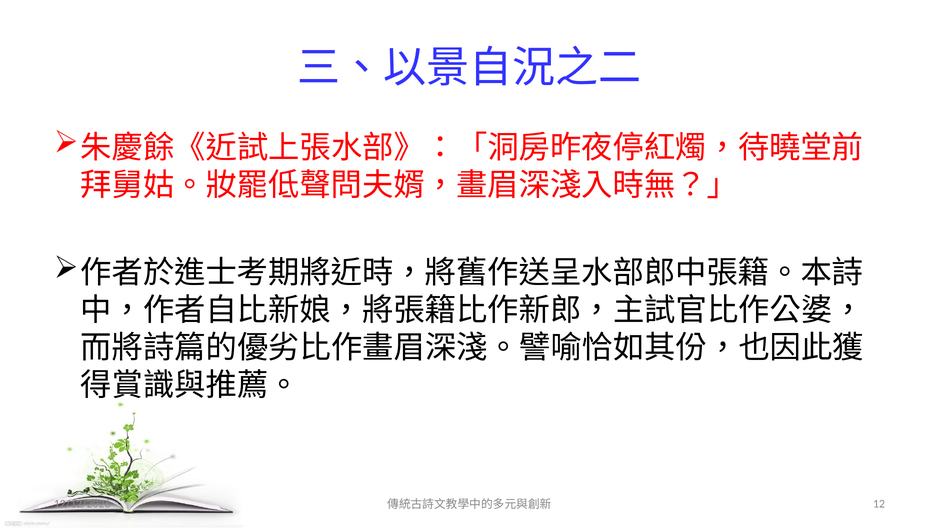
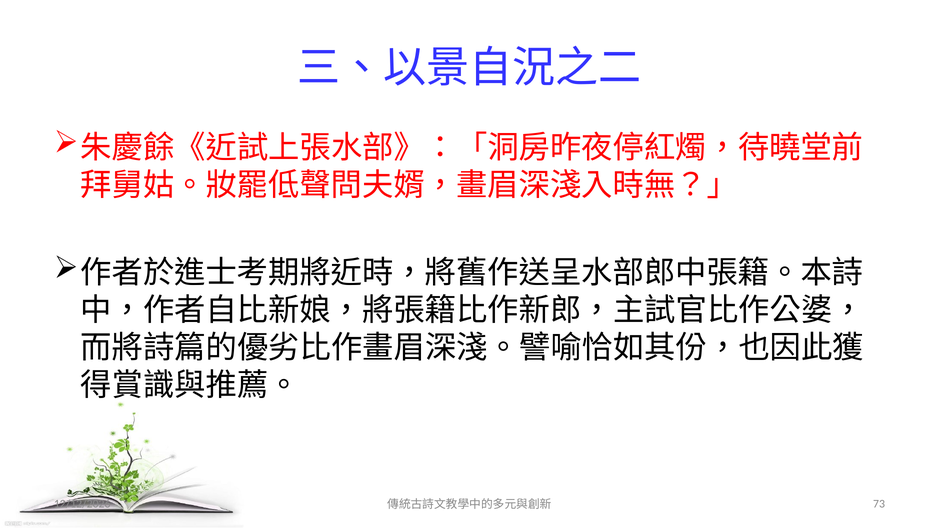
12: 12 -> 73 (879, 504)
